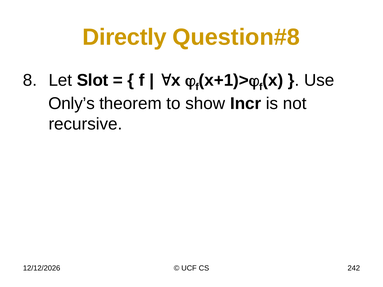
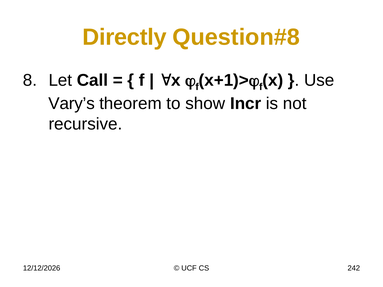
Slot: Slot -> Call (93, 80)
Only’s: Only’s -> Vary’s (72, 104)
